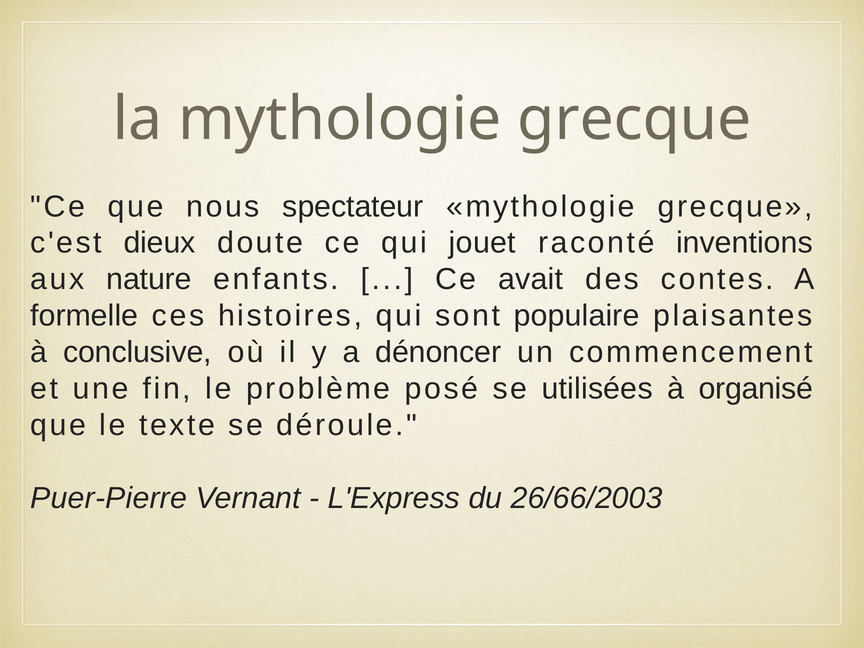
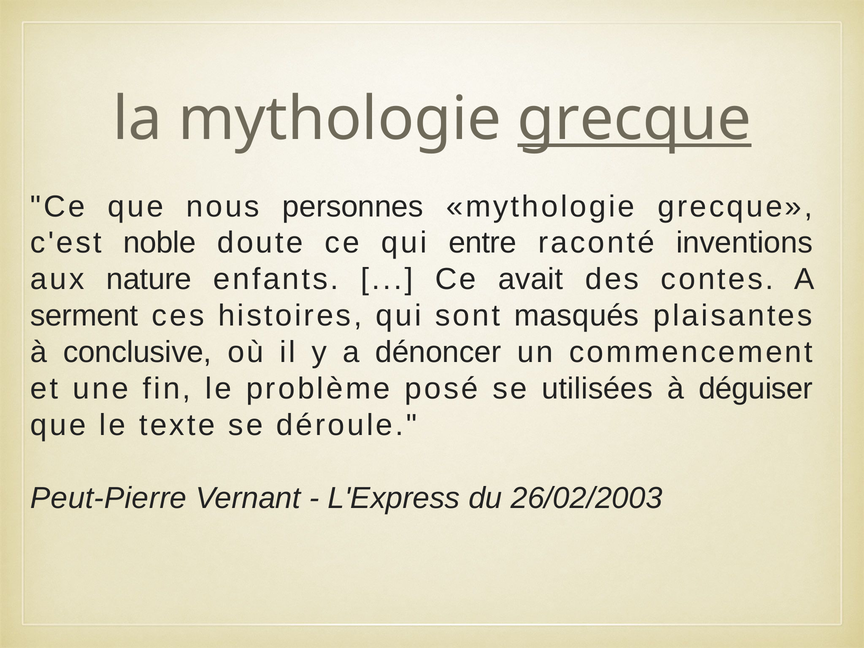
grecque underline: none -> present (634, 119)
spectateur: spectateur -> personnes (353, 206)
dieux: dieux -> noble (160, 243)
jouet: jouet -> entre (483, 243)
formelle: formelle -> serment (84, 316)
populaire: populaire -> masqués (577, 316)
organisé: organisé -> déguiser (756, 389)
Puer-Pierre: Puer-Pierre -> Peut-Pierre (109, 498)
26/66/2003: 26/66/2003 -> 26/02/2003 (587, 498)
